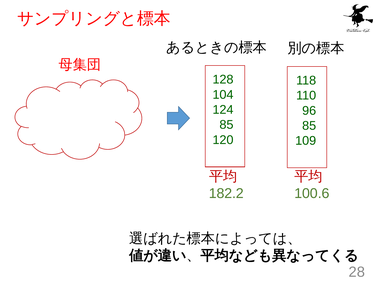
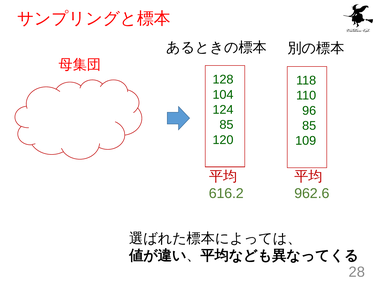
182.2: 182.2 -> 616.2 (226, 193)
100.6: 100.6 -> 962.6 (312, 193)
